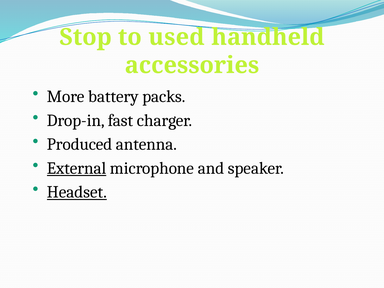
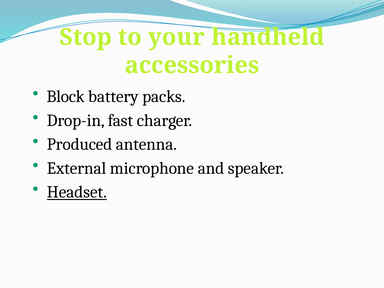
used: used -> your (176, 37)
More: More -> Block (66, 97)
External underline: present -> none (77, 168)
